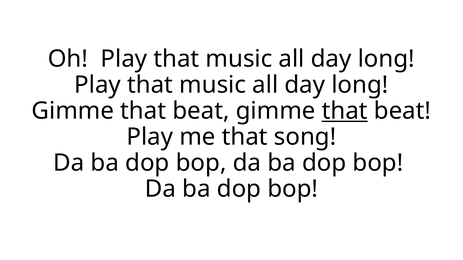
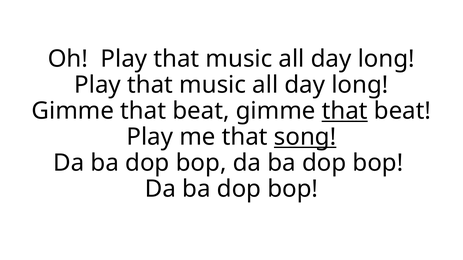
song underline: none -> present (305, 137)
